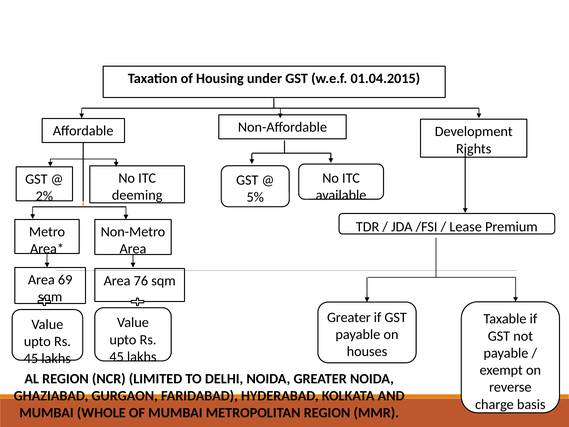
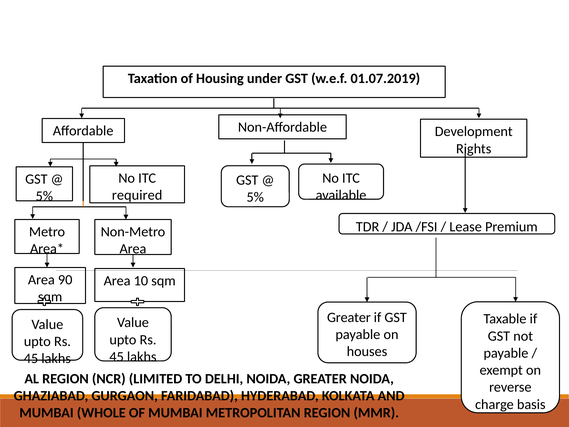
01.04.2015: 01.04.2015 -> 01.07.2019 (385, 78)
deeming: deeming -> required (137, 195)
2%: 2% -> 5% (44, 196)
69: 69 -> 90 (65, 280)
76: 76 -> 10 (141, 281)
